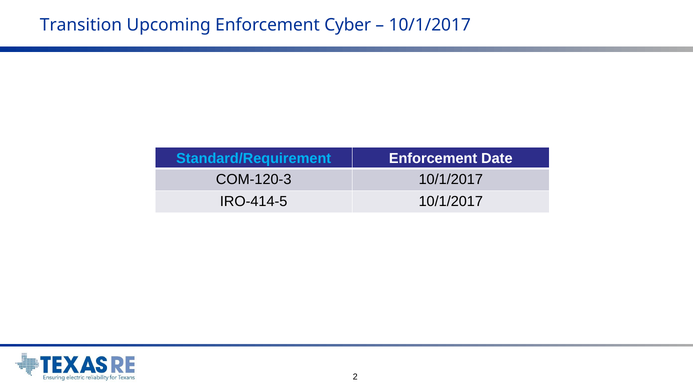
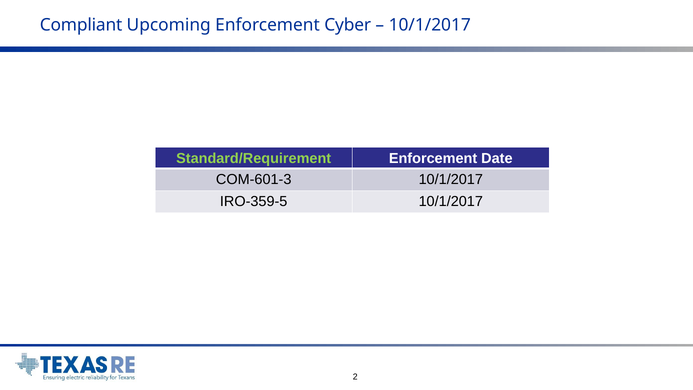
Transition: Transition -> Compliant (81, 25)
Standard/Requirement colour: light blue -> light green (254, 158)
COM-120-3: COM-120-3 -> COM-601-3 (254, 179)
IRO-414-5: IRO-414-5 -> IRO-359-5 (254, 202)
